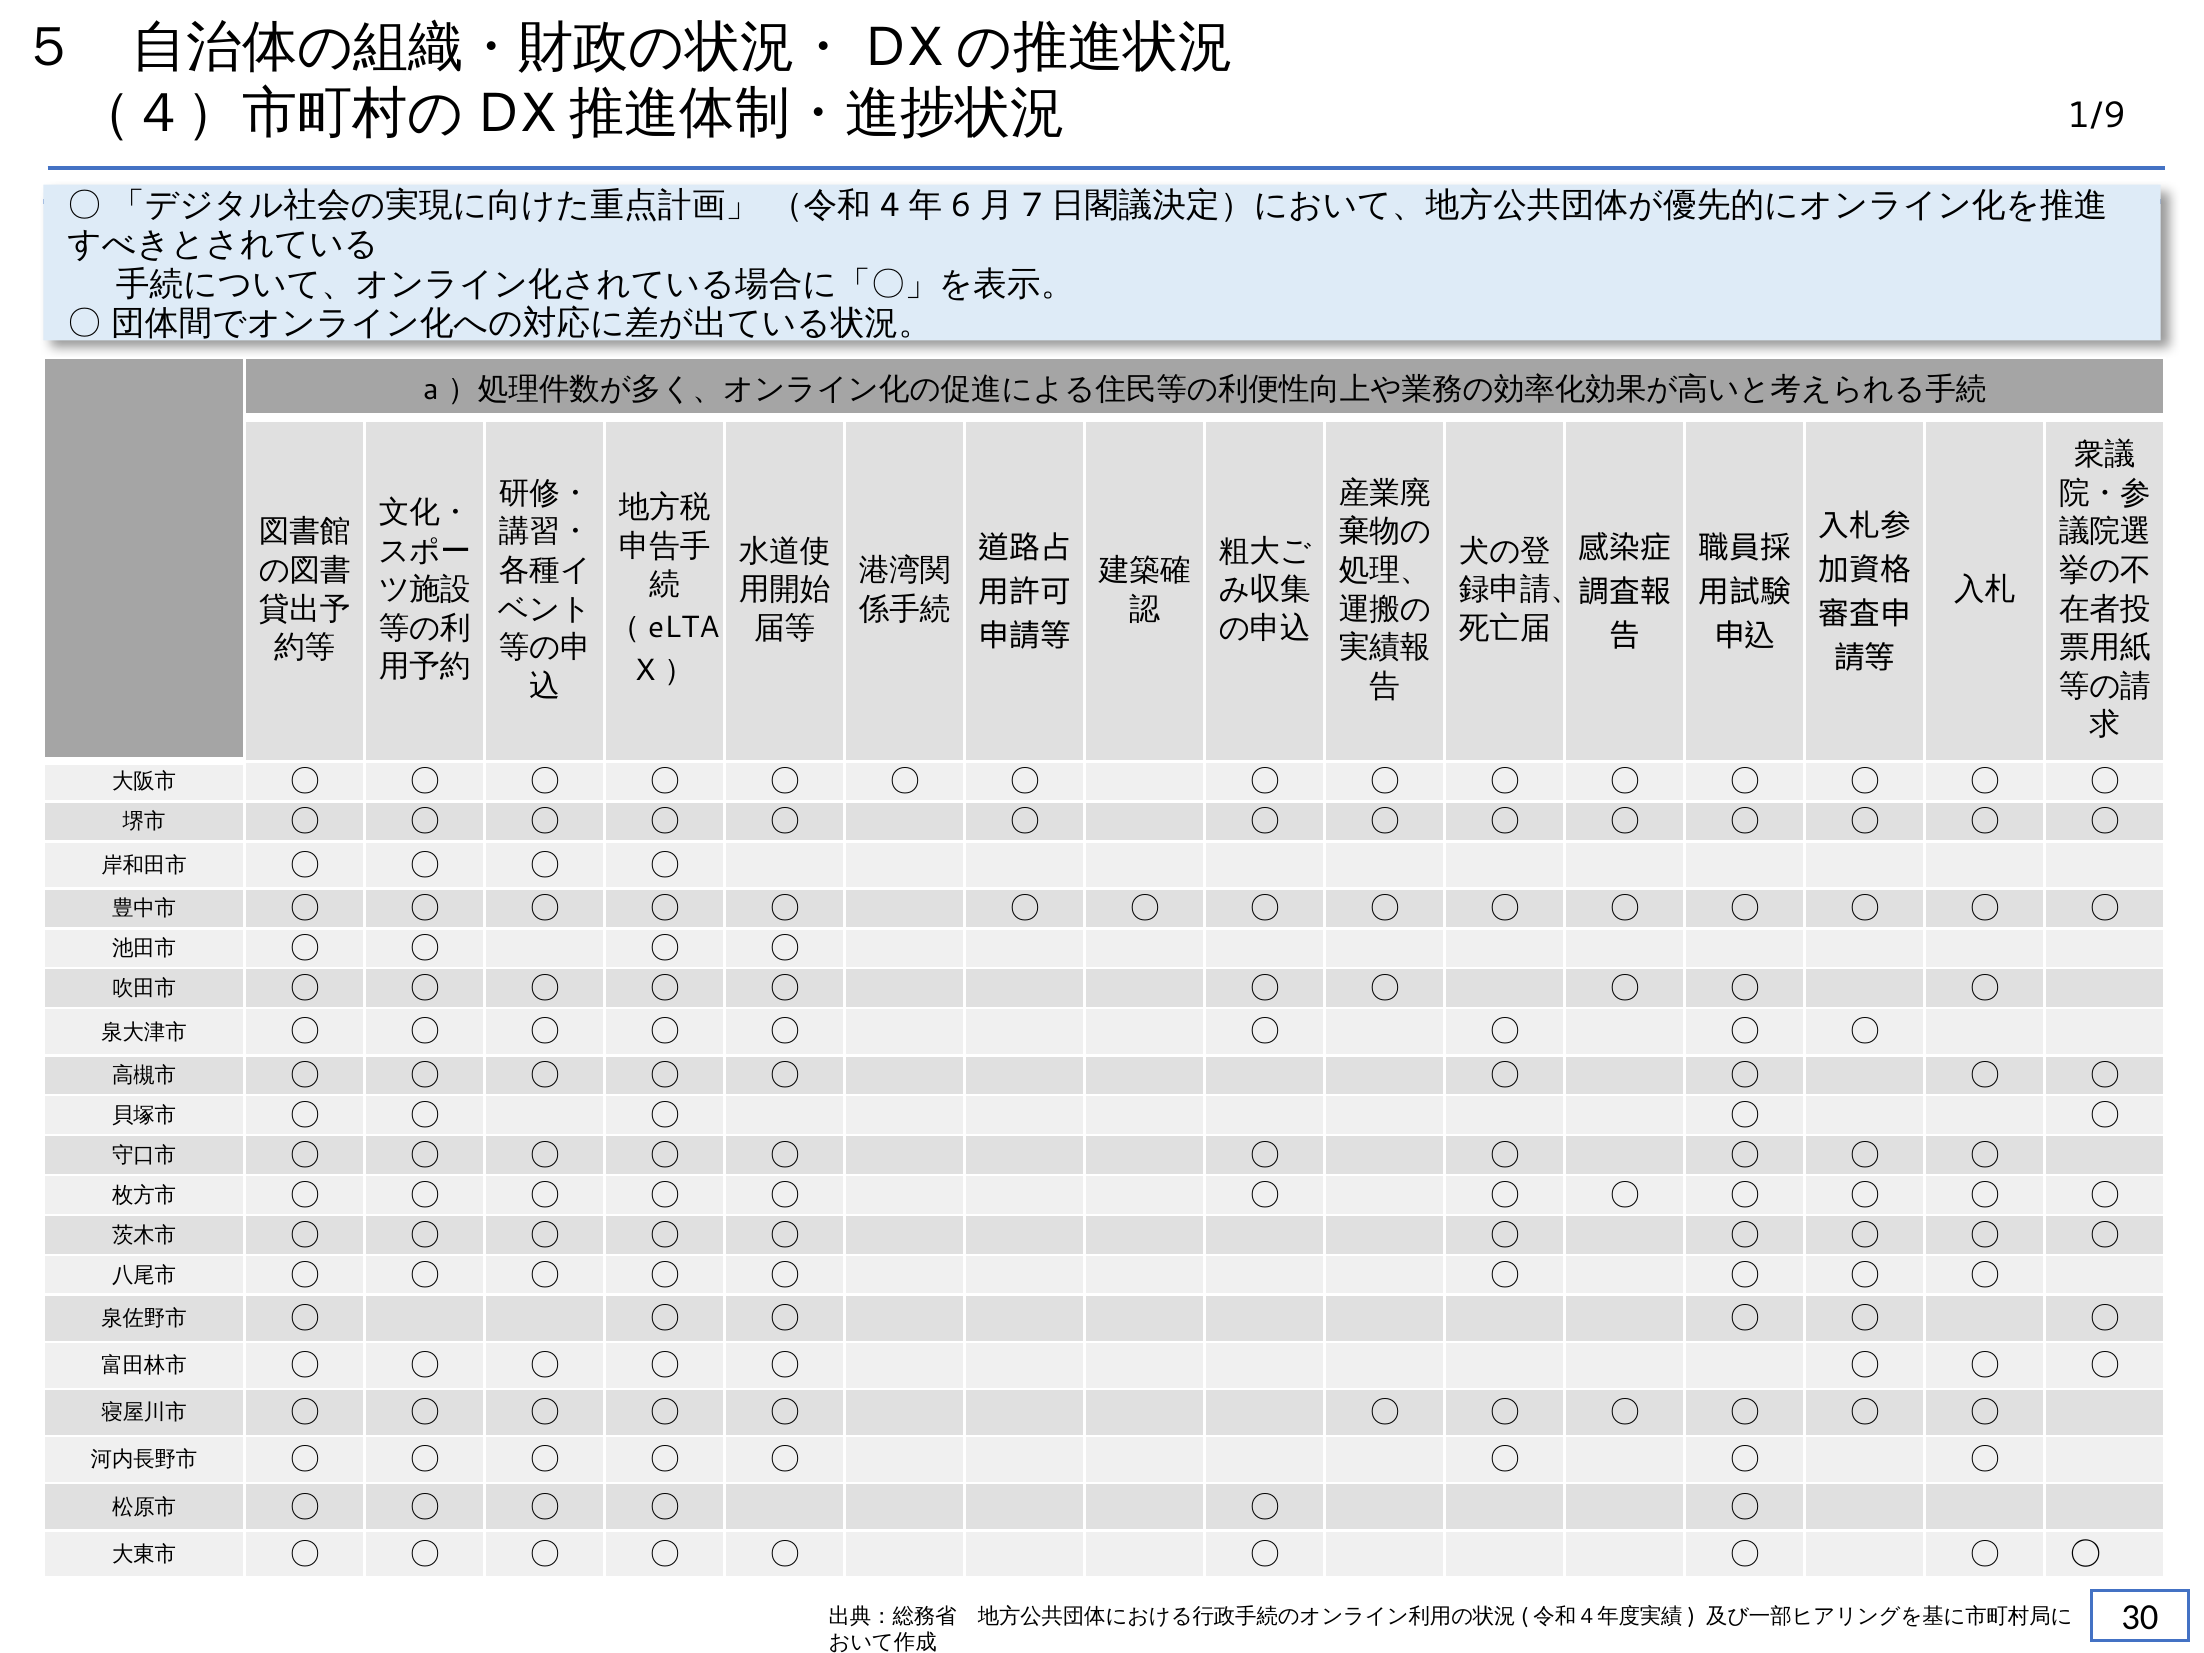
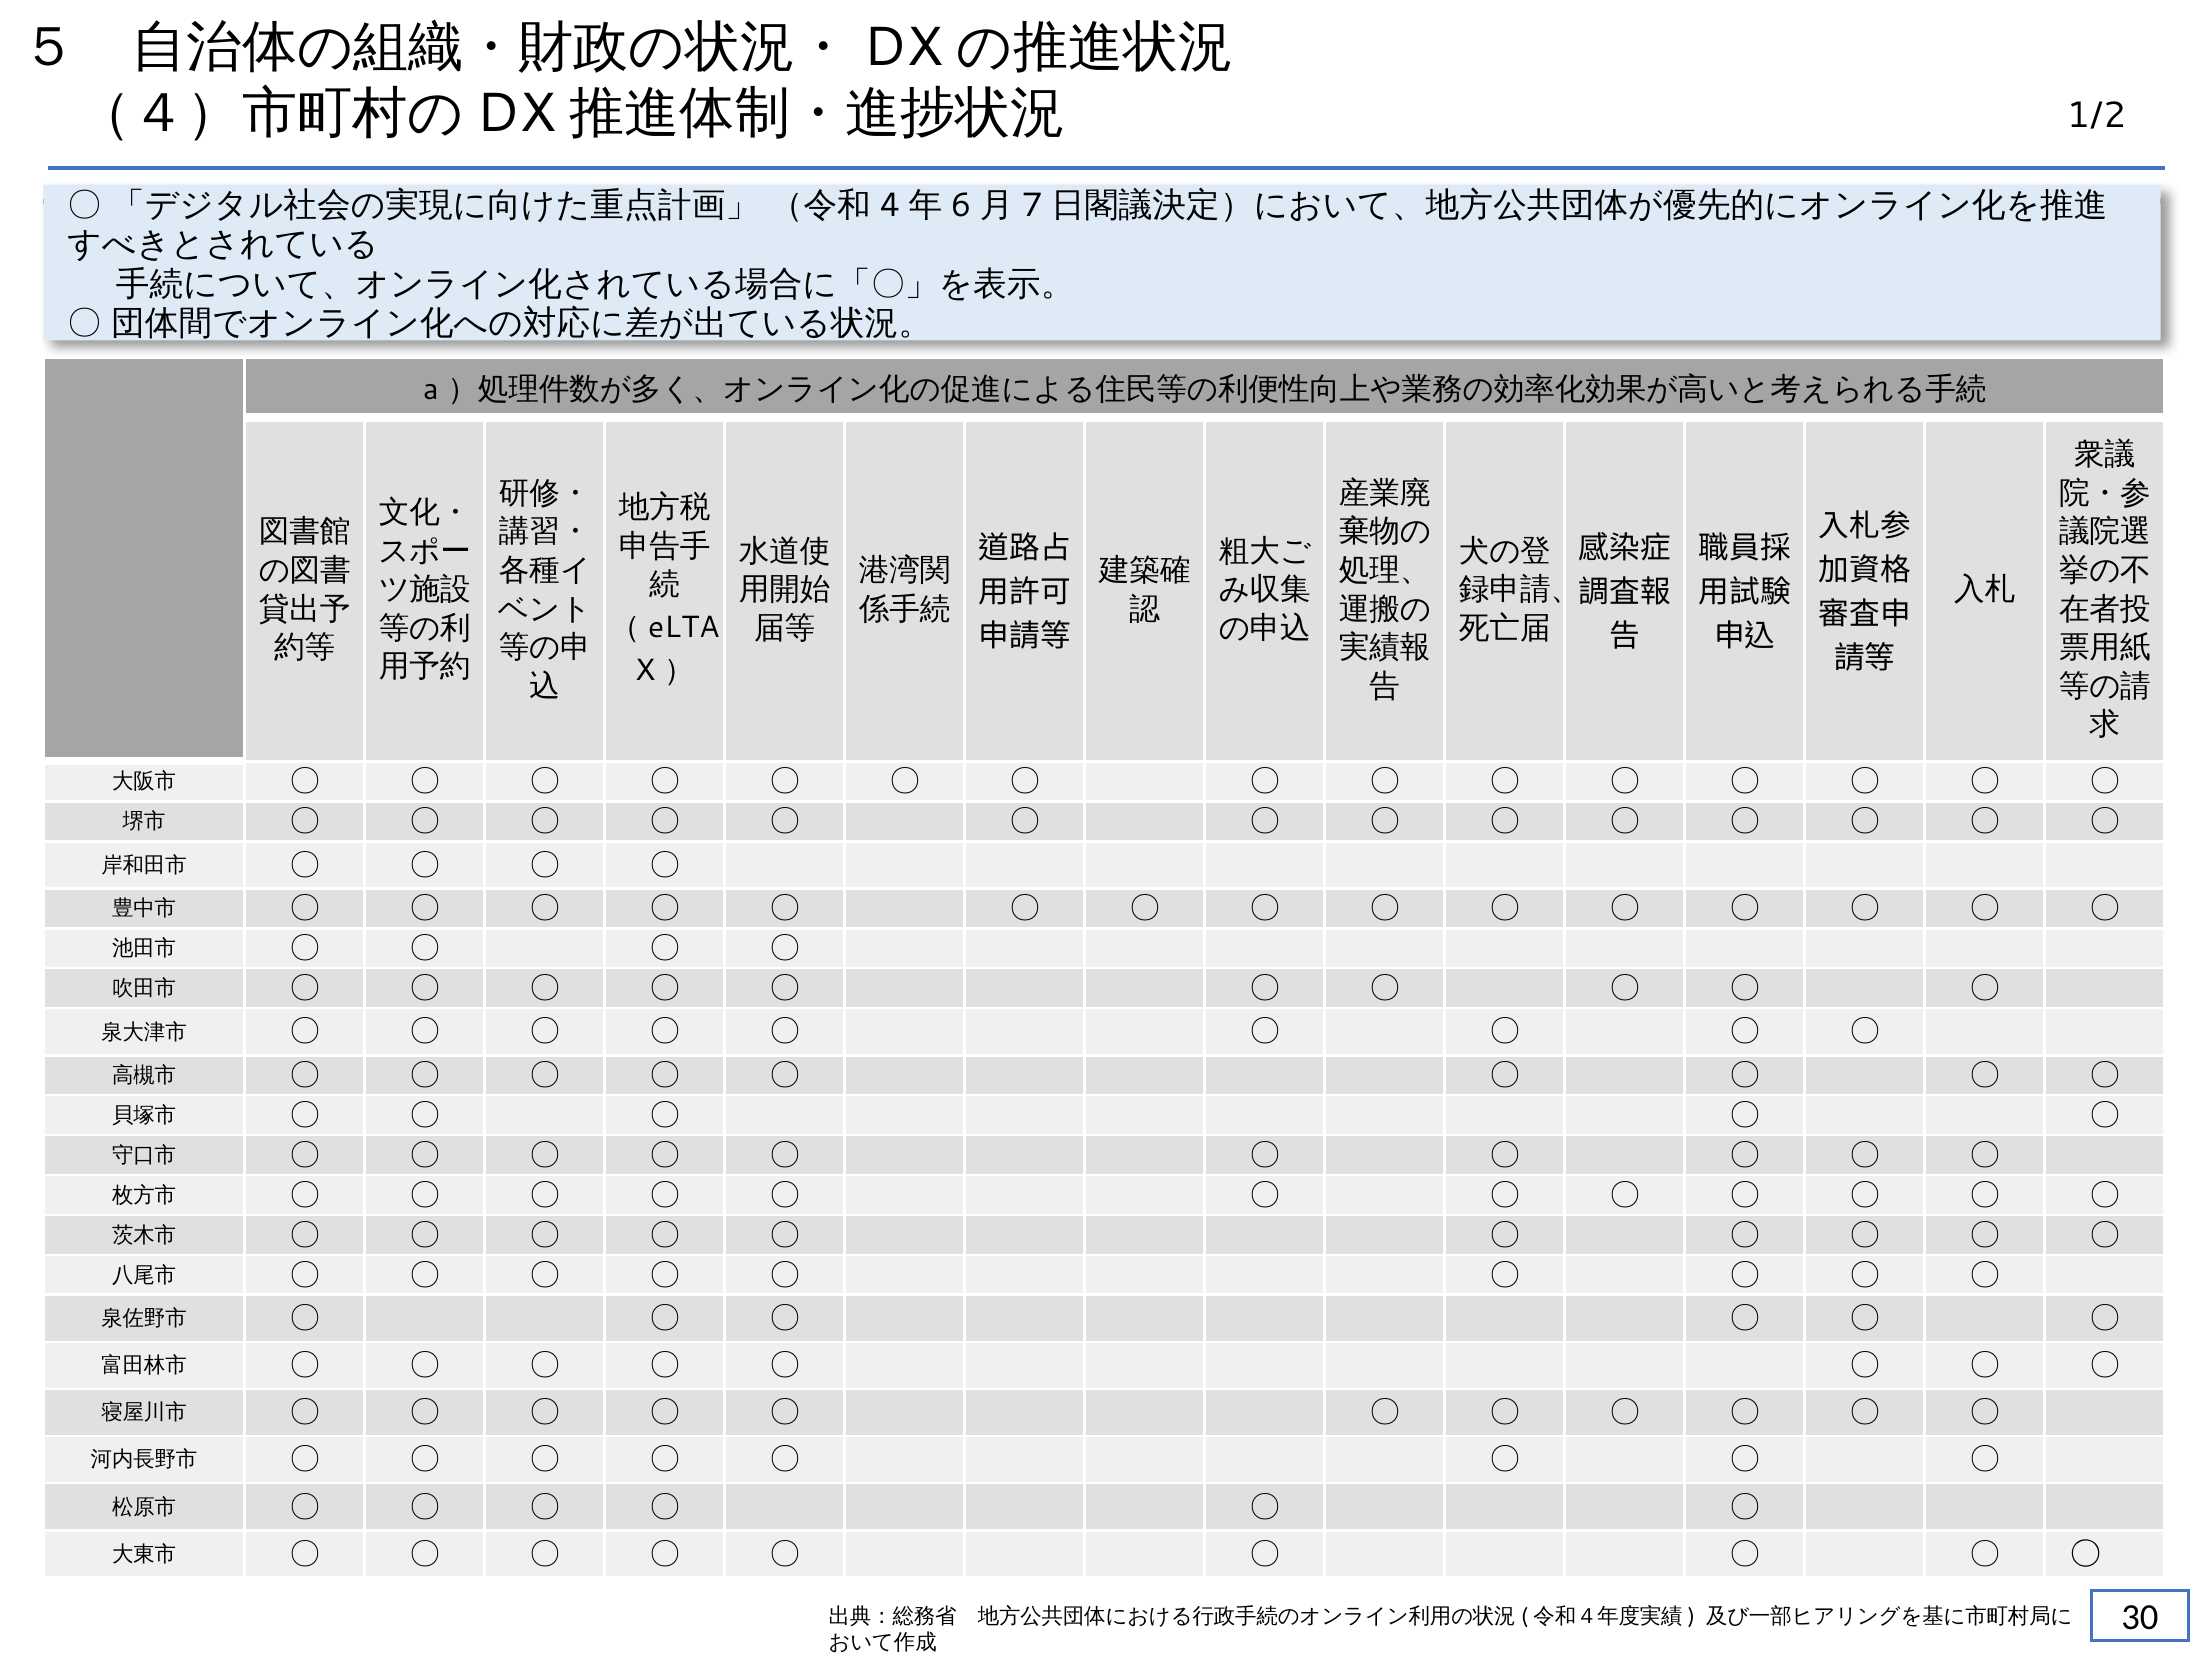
1/9: 1/9 -> 1/2 (2096, 115)
